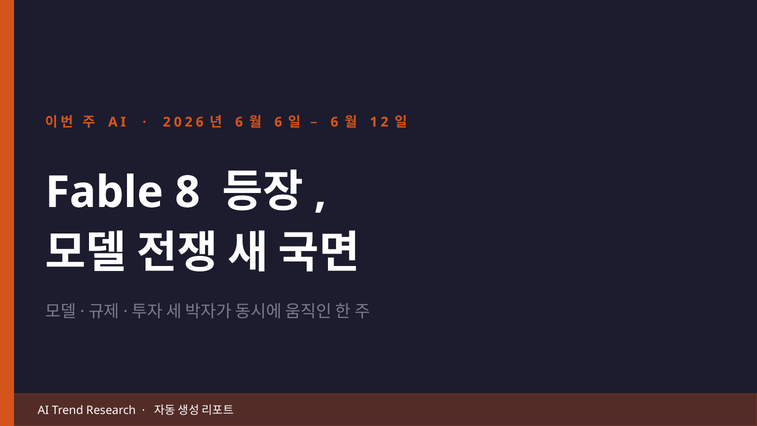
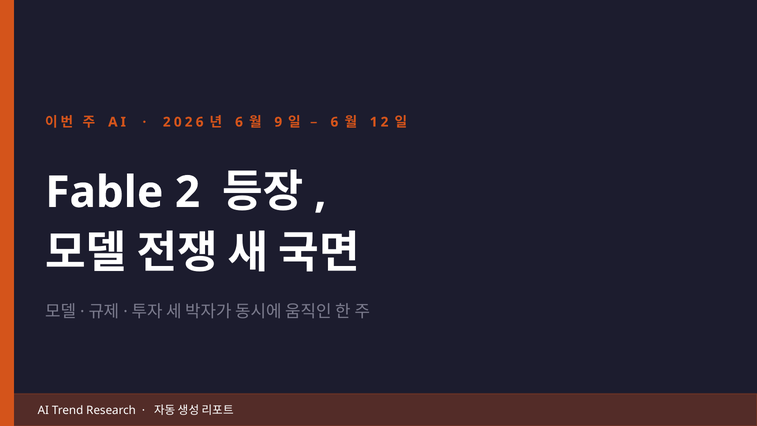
6: 6 -> 9 (278, 122)
8: 8 -> 2 (187, 192)
